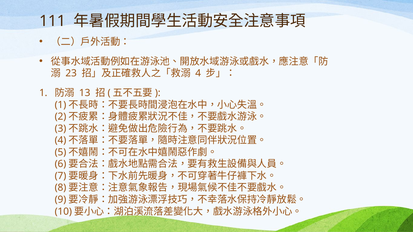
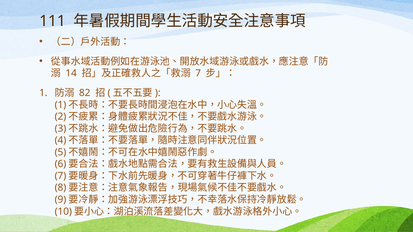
23: 23 -> 14 (71, 73)
4: 4 -> 7 (198, 73)
13: 13 -> 82 (85, 93)
